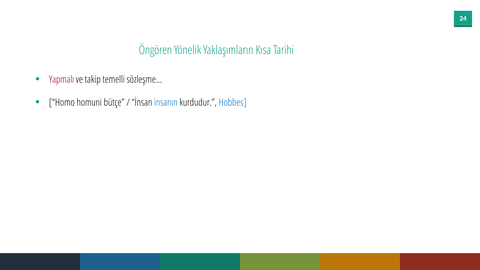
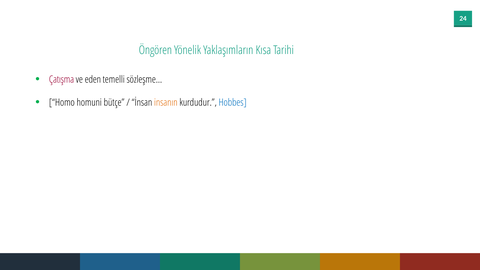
Yapmalı: Yapmalı -> Çatışma (61, 79)
takip: takip -> eden (93, 79)
insanın colour: blue -> orange (166, 102)
